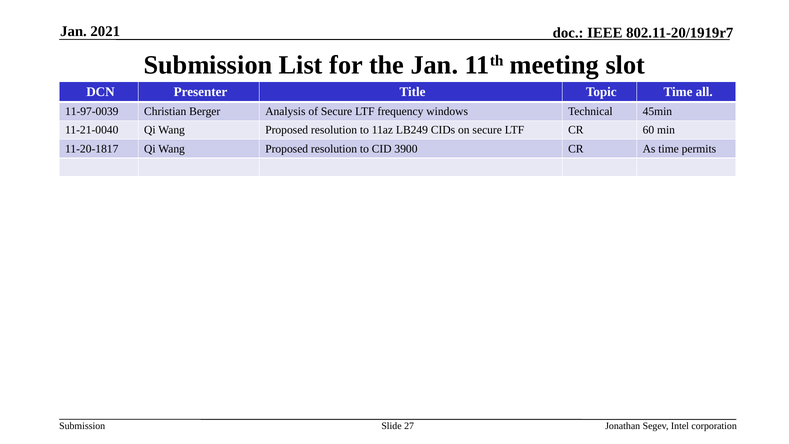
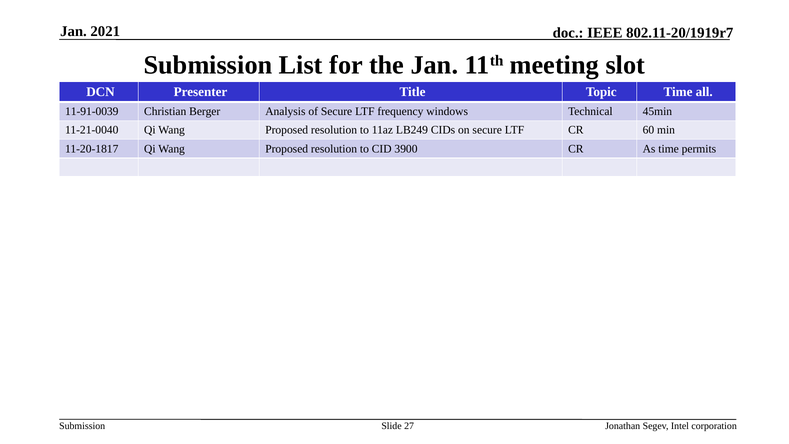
11-97-0039: 11-97-0039 -> 11-91-0039 (92, 111)
